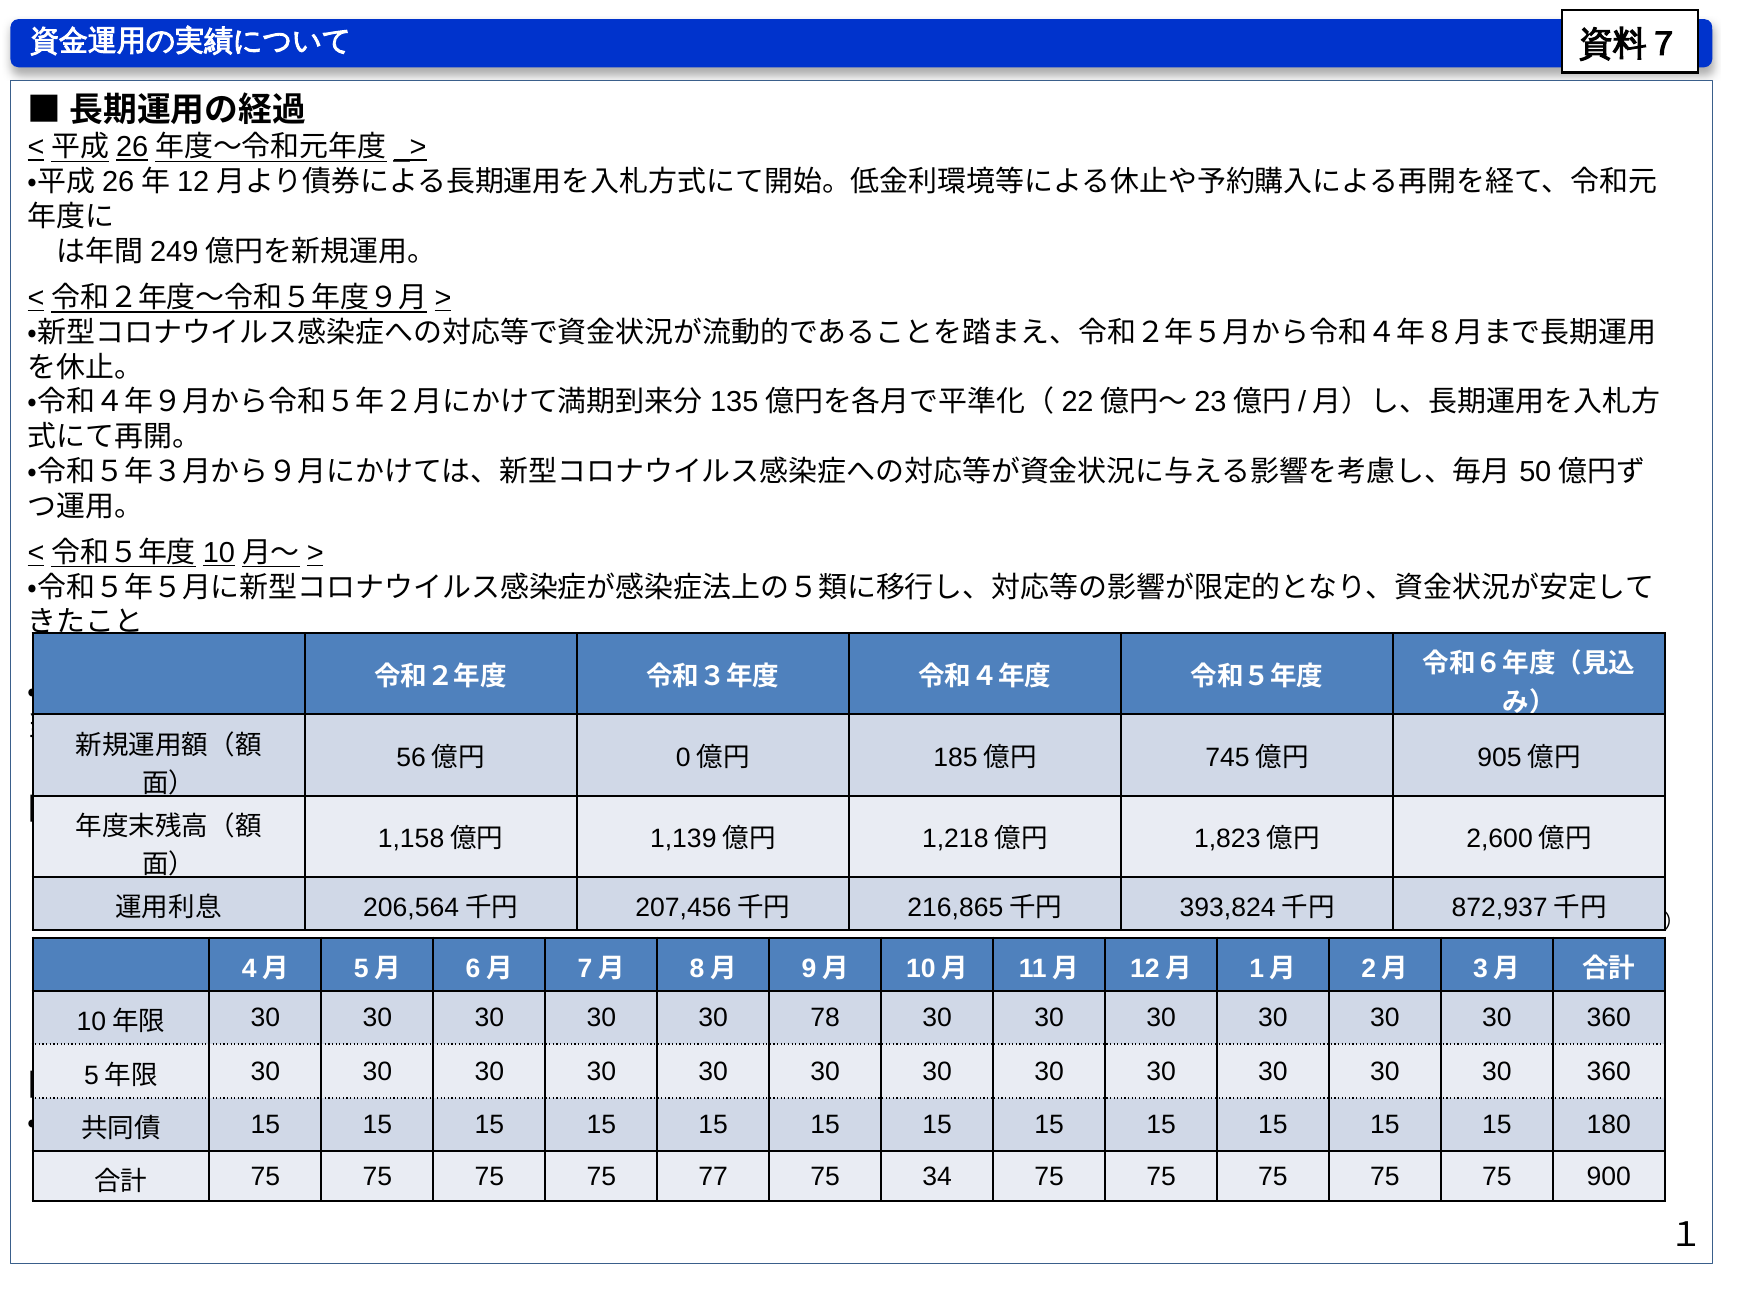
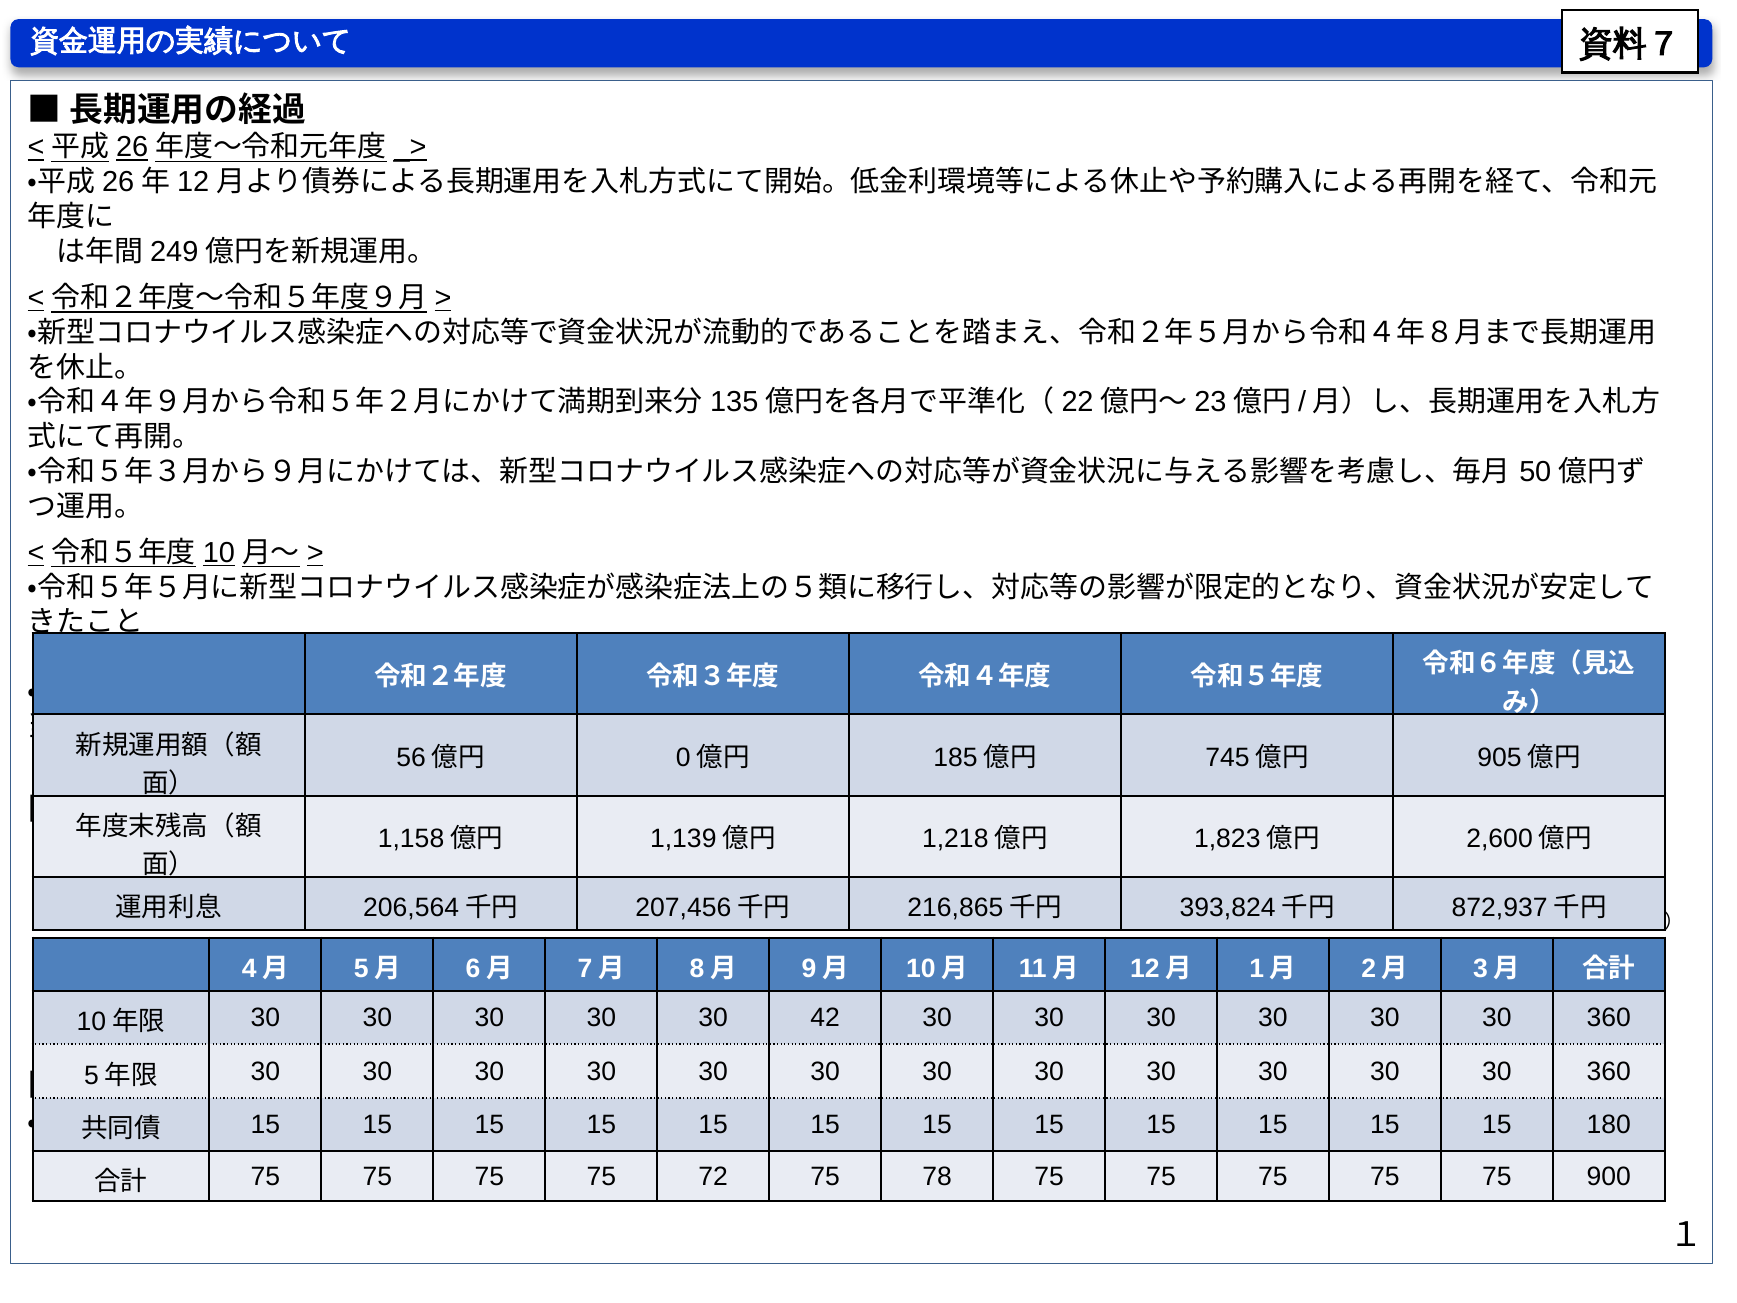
78: 78 -> 42 (825, 1018)
77: 77 -> 72 (713, 1176)
34: 34 -> 78 (937, 1176)
